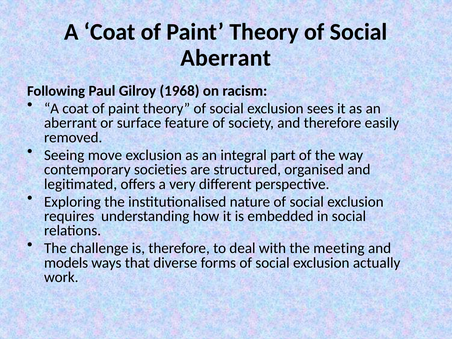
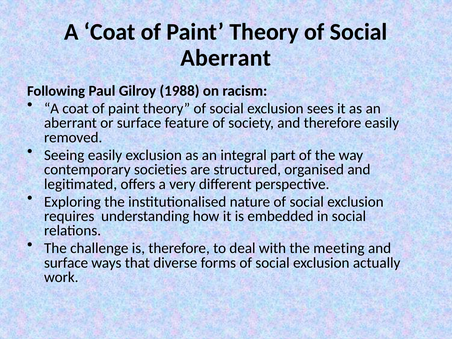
1968: 1968 -> 1988 (179, 91)
Seeing move: move -> easily (105, 155)
models: models -> surface (66, 263)
